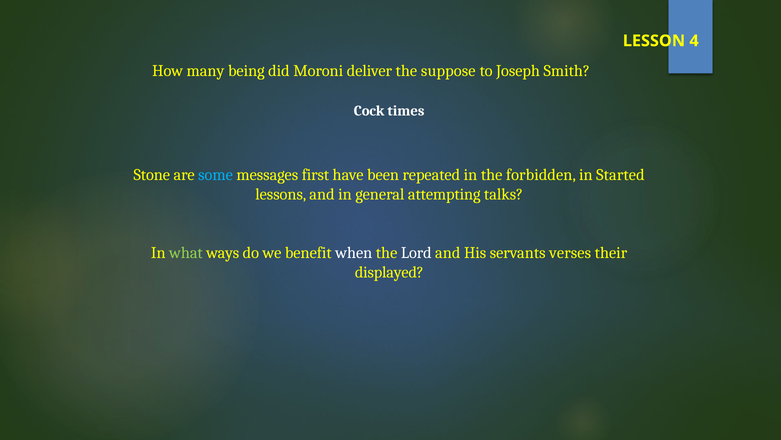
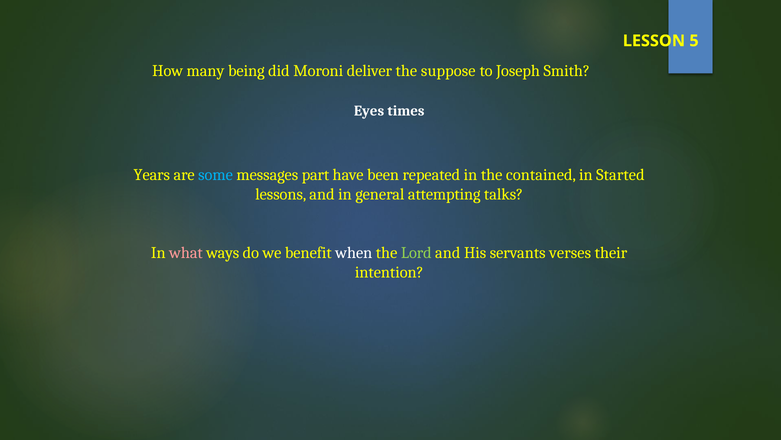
4: 4 -> 5 (694, 41)
Cock: Cock -> Eyes (369, 111)
Stone: Stone -> Years (152, 175)
first: first -> part (315, 175)
forbidden: forbidden -> contained (541, 175)
what colour: light green -> pink (186, 253)
Lord colour: white -> light green (416, 253)
displayed: displayed -> intention (389, 272)
